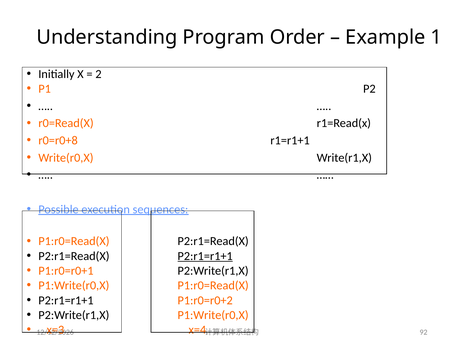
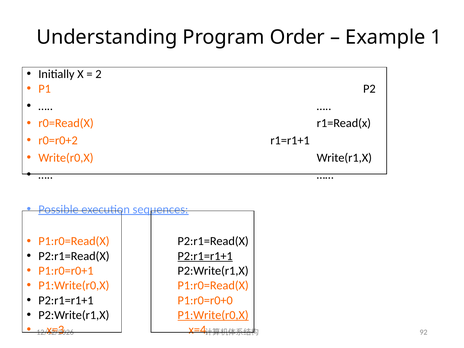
r0=r0+8: r0=r0+8 -> r0=r0+2 (58, 140)
P1:r0=r0+2: P1:r0=r0+2 -> P1:r0=r0+0 (205, 300)
P1:Write(r0,X underline: none -> present (213, 315)
